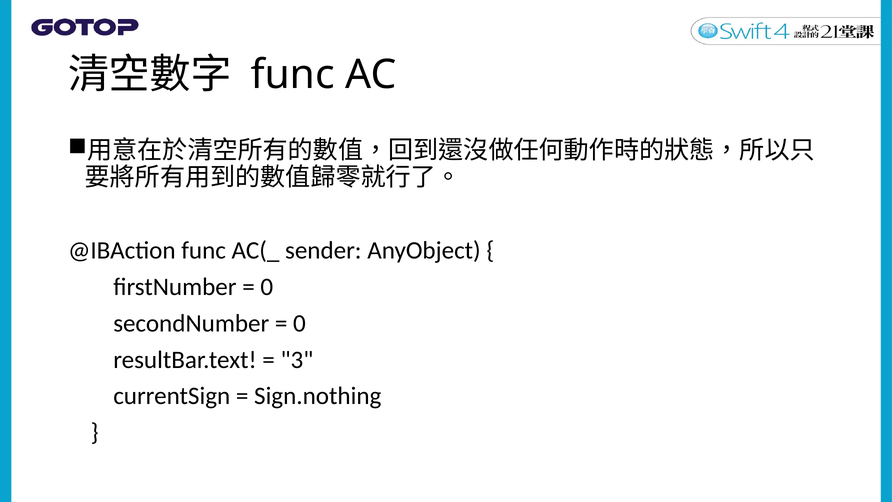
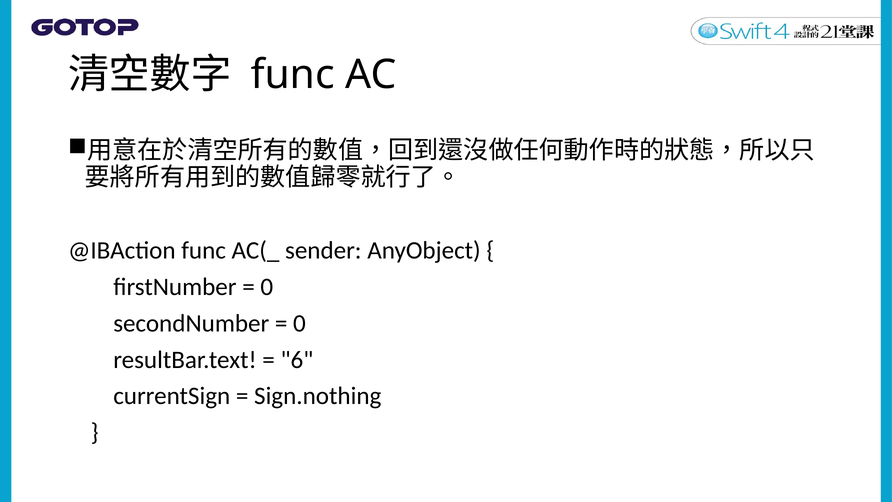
3: 3 -> 6 (297, 360)
